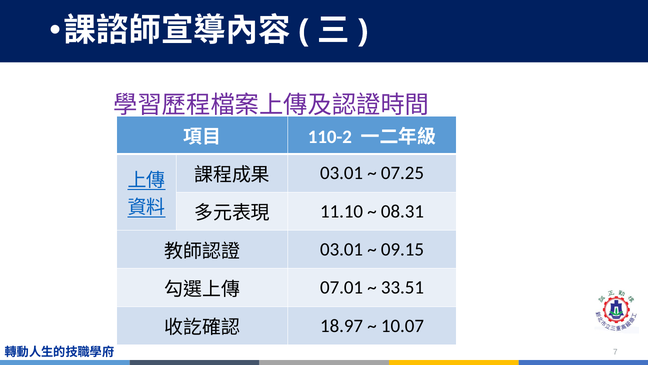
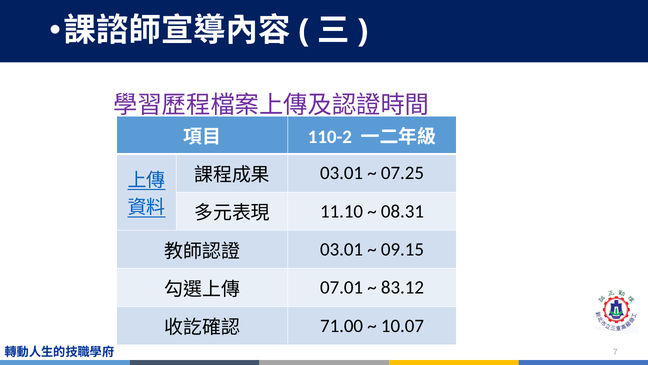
33.51: 33.51 -> 83.12 (402, 287)
18.97: 18.97 -> 71.00 (342, 325)
